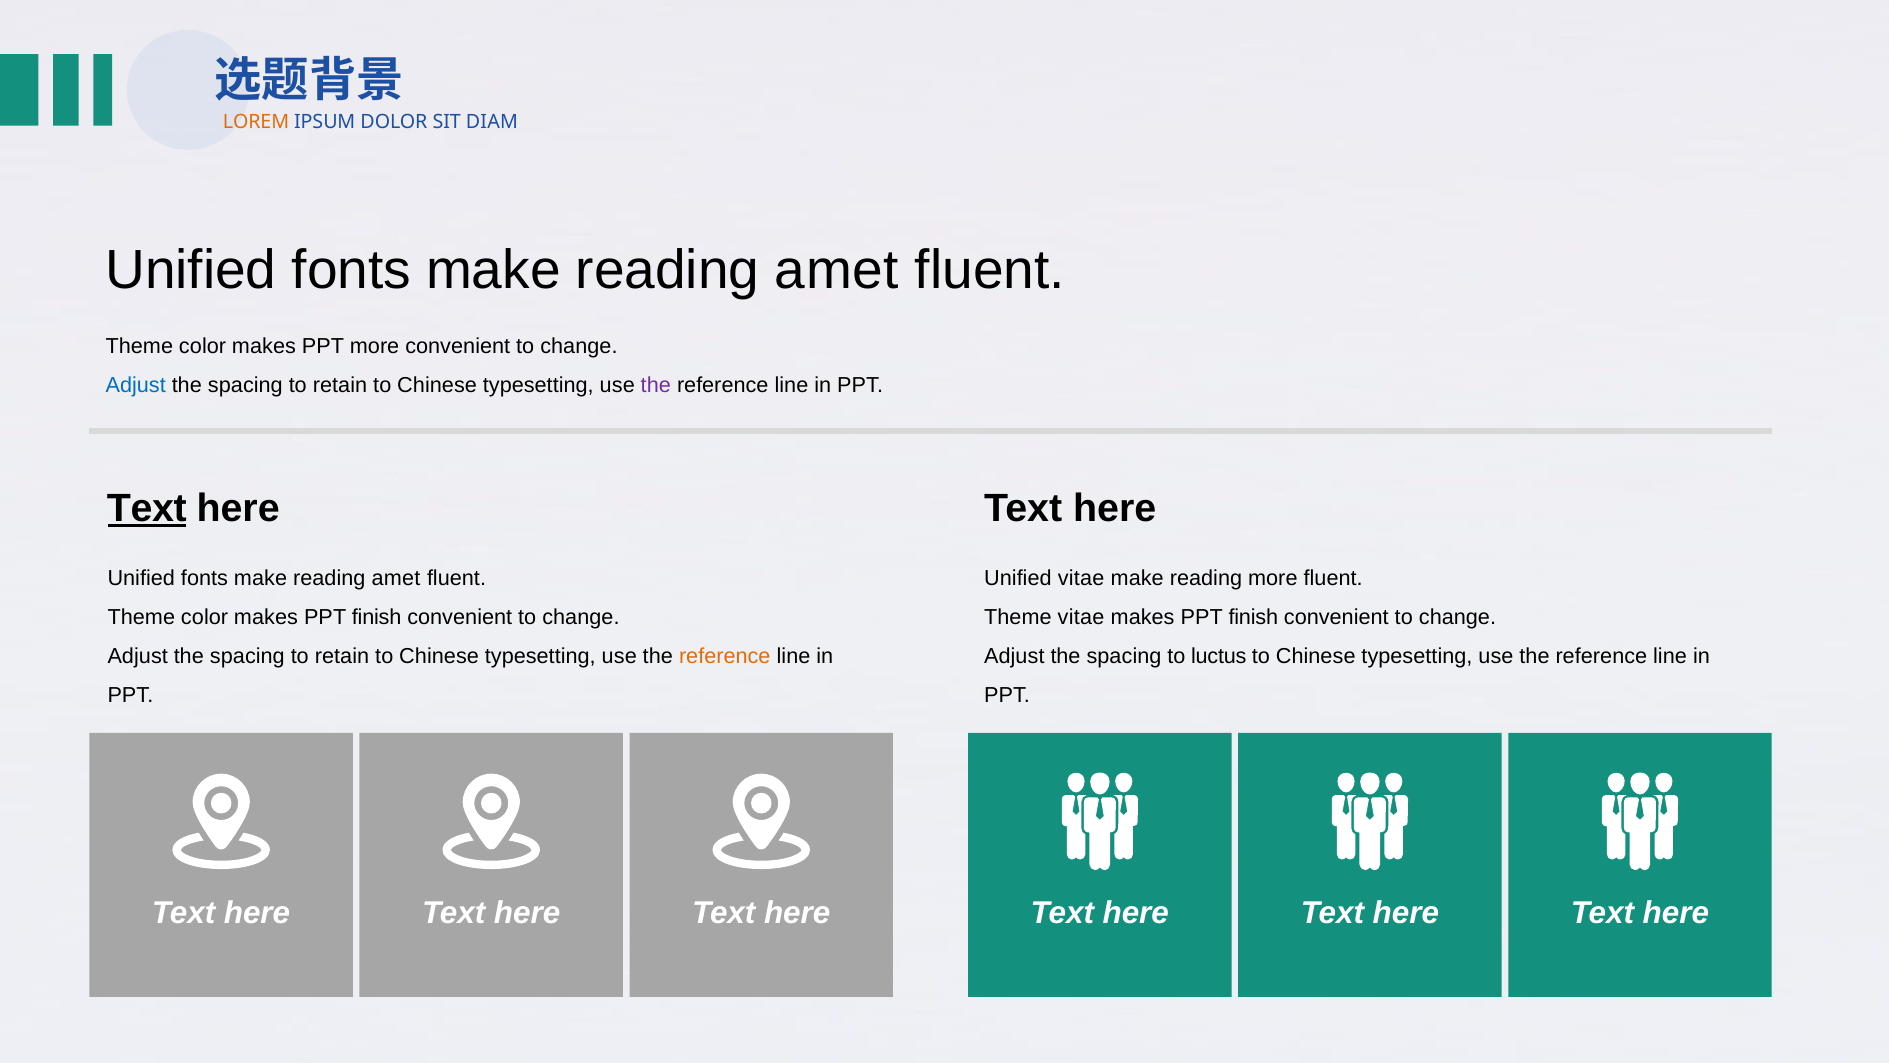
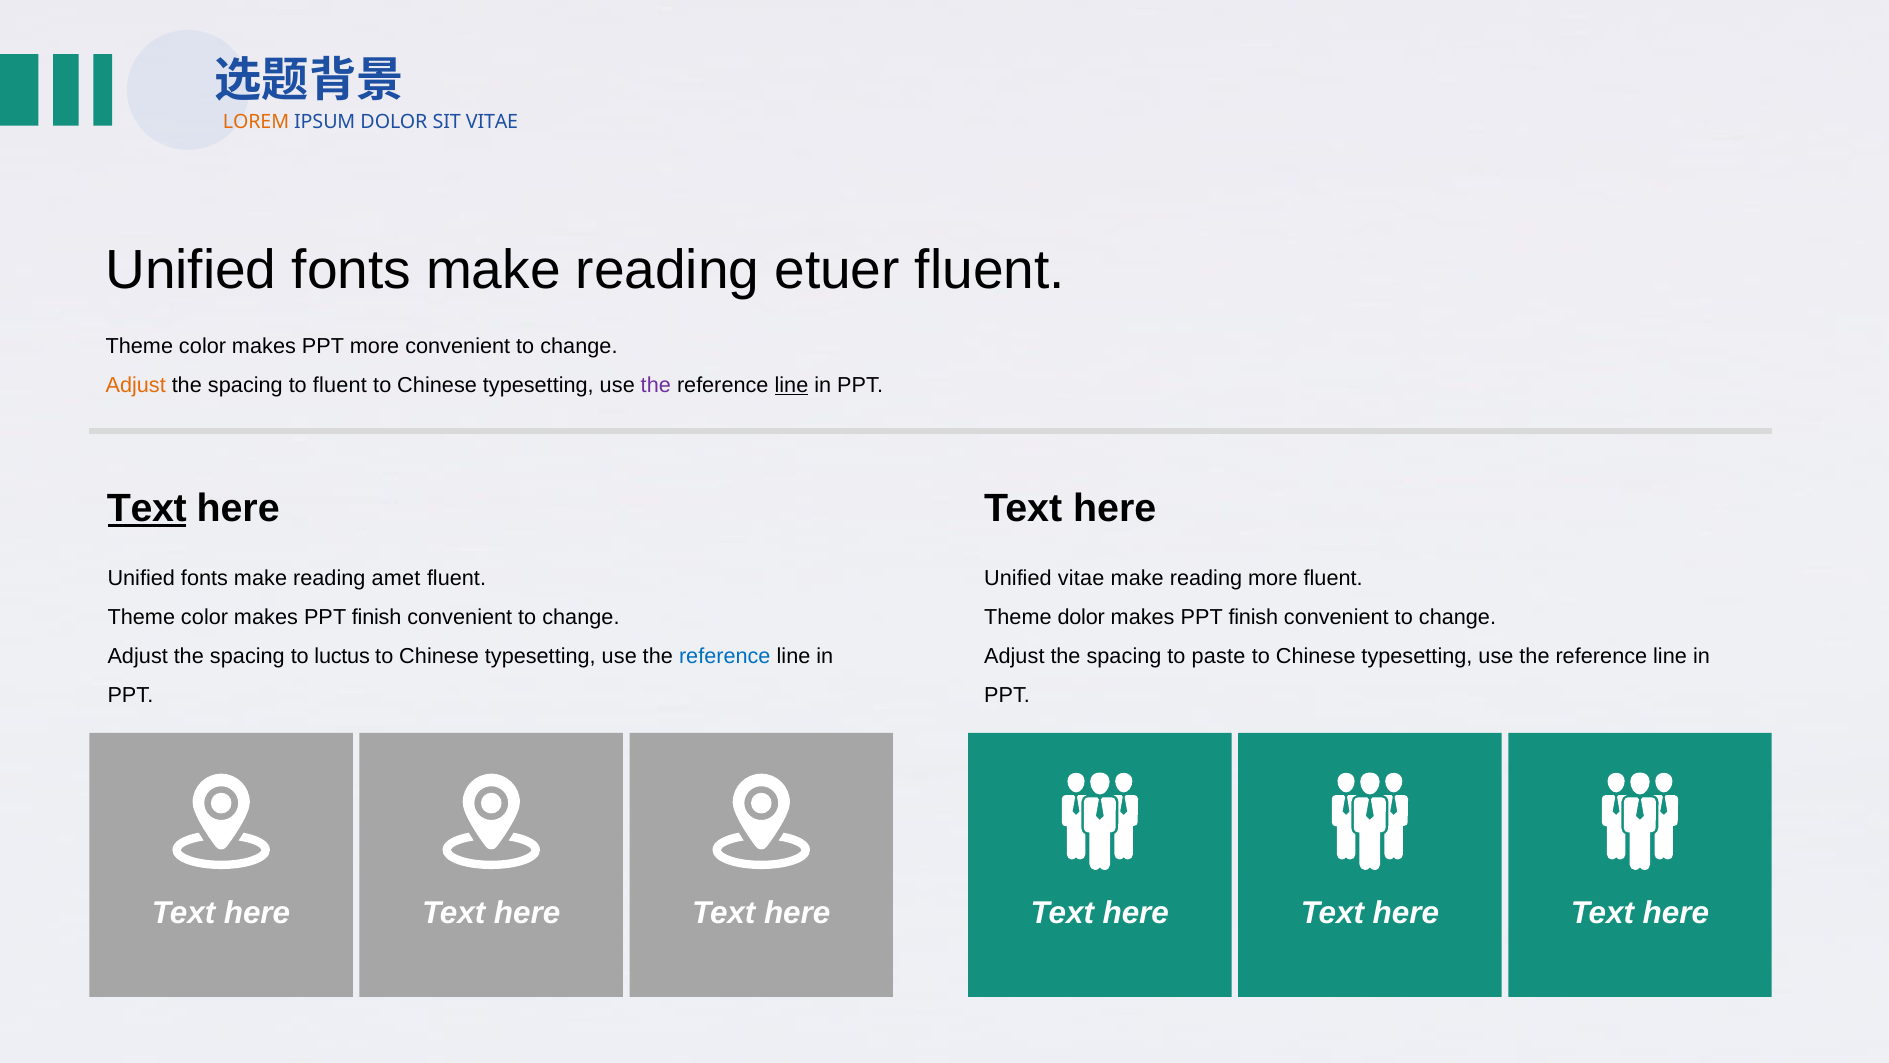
SIT DIAM: DIAM -> VITAE (492, 122)
amet: amet -> etuer (837, 270)
Adjust colour: blue -> orange (136, 385)
retain: retain -> fluent (340, 385)
line underline: none -> present (791, 385)
Theme vitae: vitae -> dolor (1081, 617)
retain: retain -> luctus (342, 656)
reference colour: orange -> blue (725, 656)
luctus: luctus -> paste (1219, 656)
